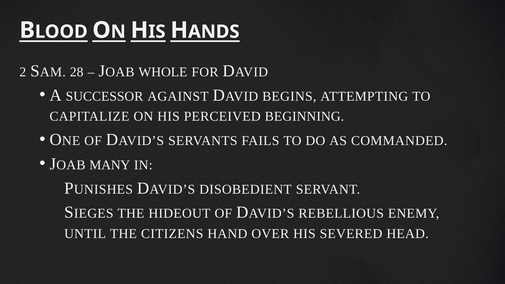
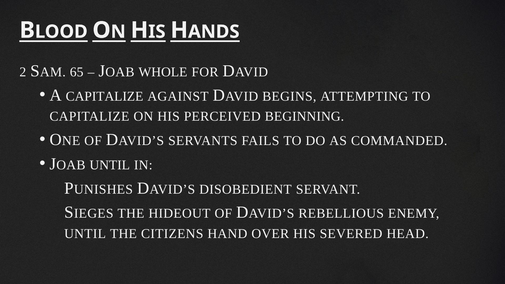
28: 28 -> 65 (77, 72)
A SUCCESSOR: SUCCESSOR -> CAPITALIZE (105, 96)
MANY: MANY -> UNTIL (110, 165)
